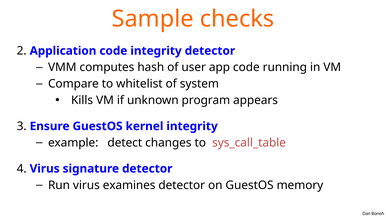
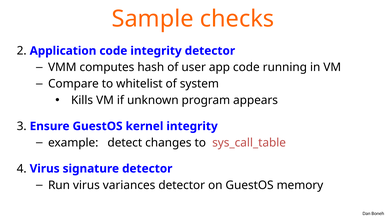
examines: examines -> variances (129, 185)
